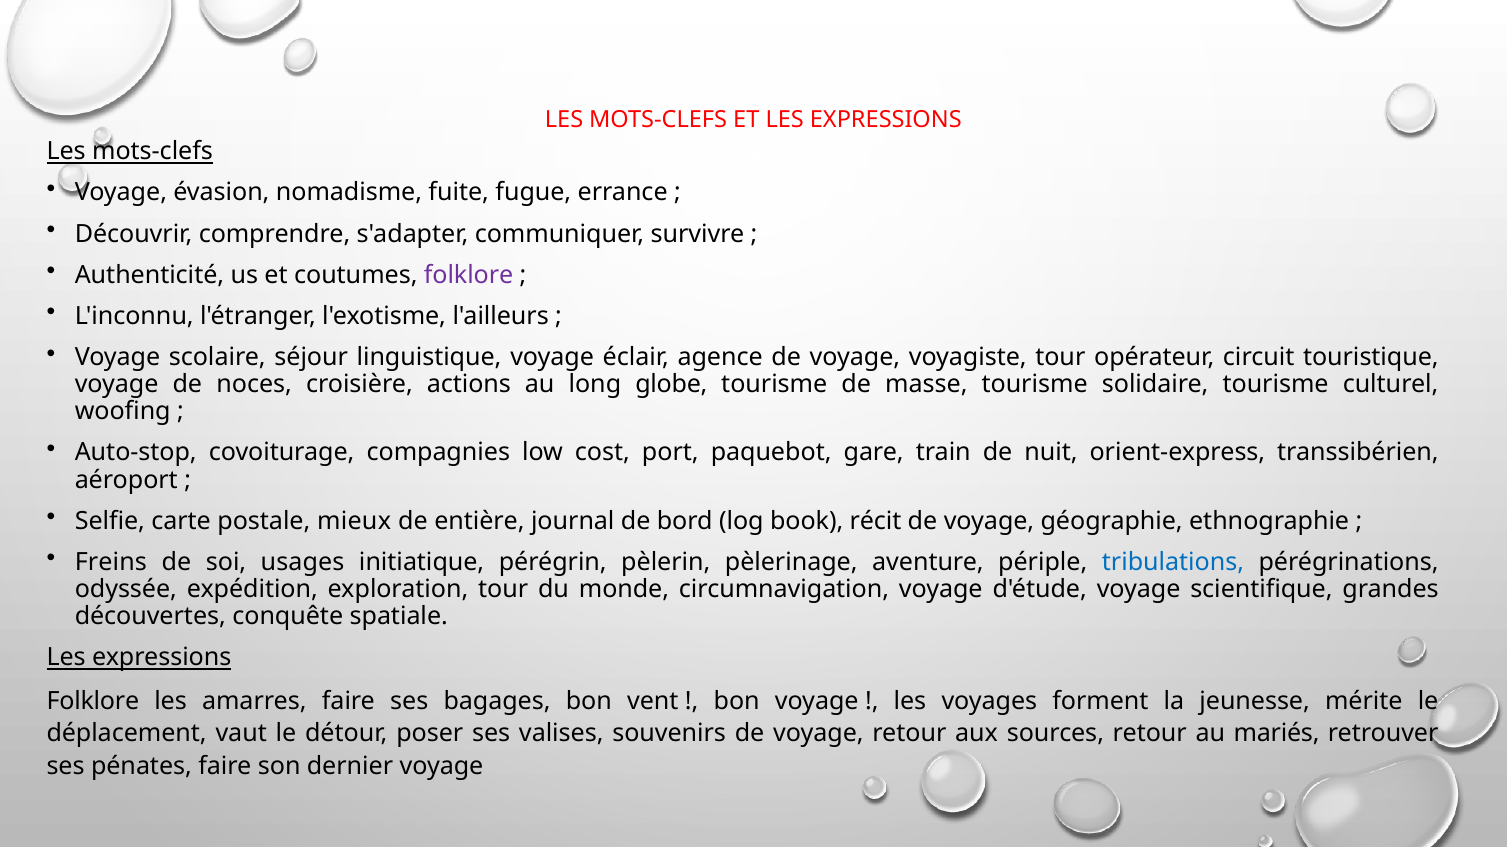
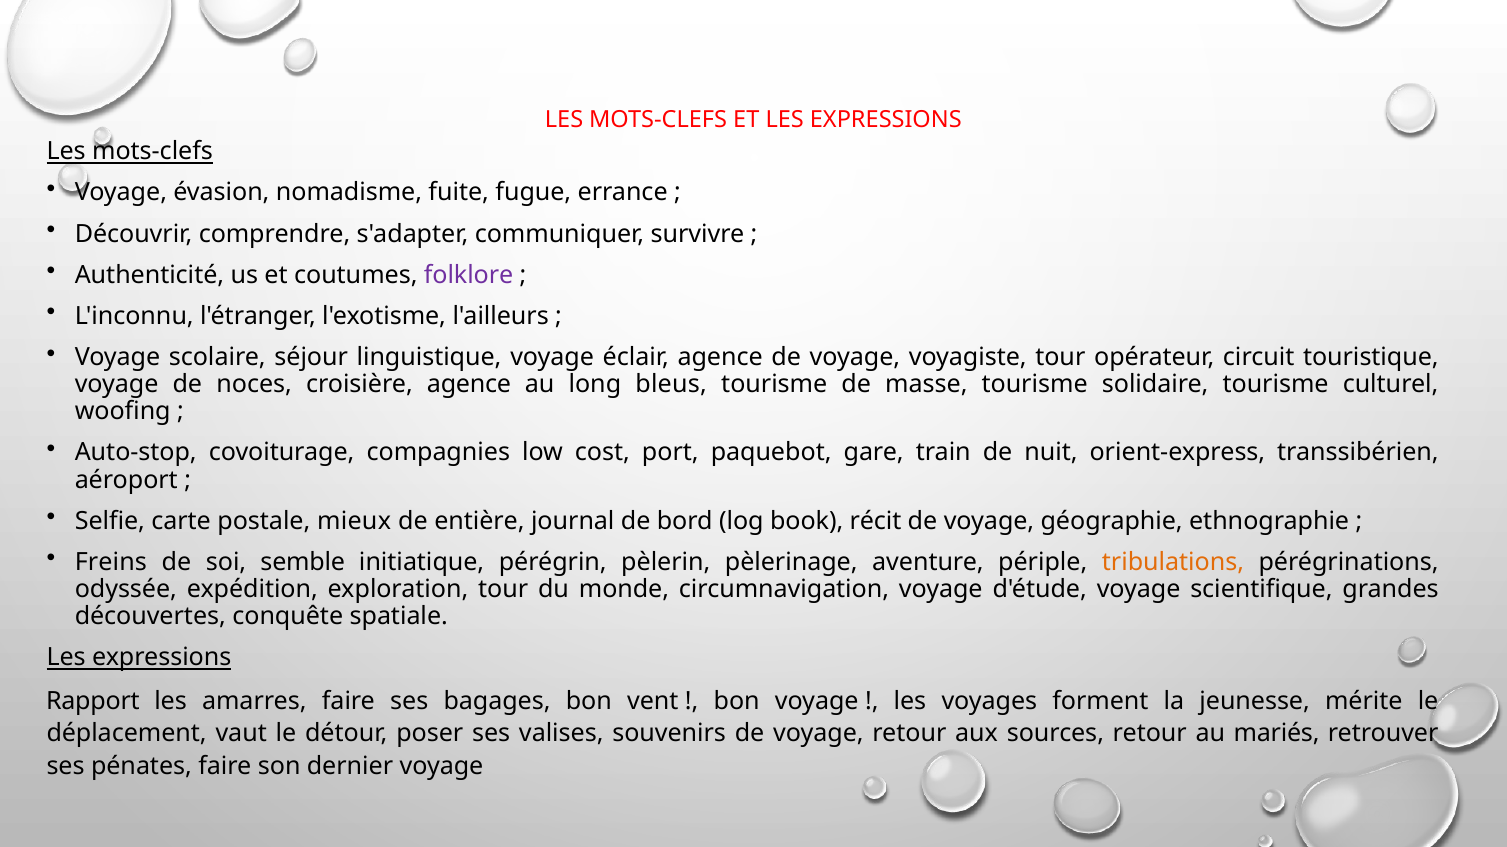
croisière actions: actions -> agence (469, 385)
globe: globe -> bleus (671, 385)
usages: usages -> semble (303, 563)
tribulations colour: blue -> orange (1173, 563)
Folklore: Folklore -> Rapport (93, 702)
